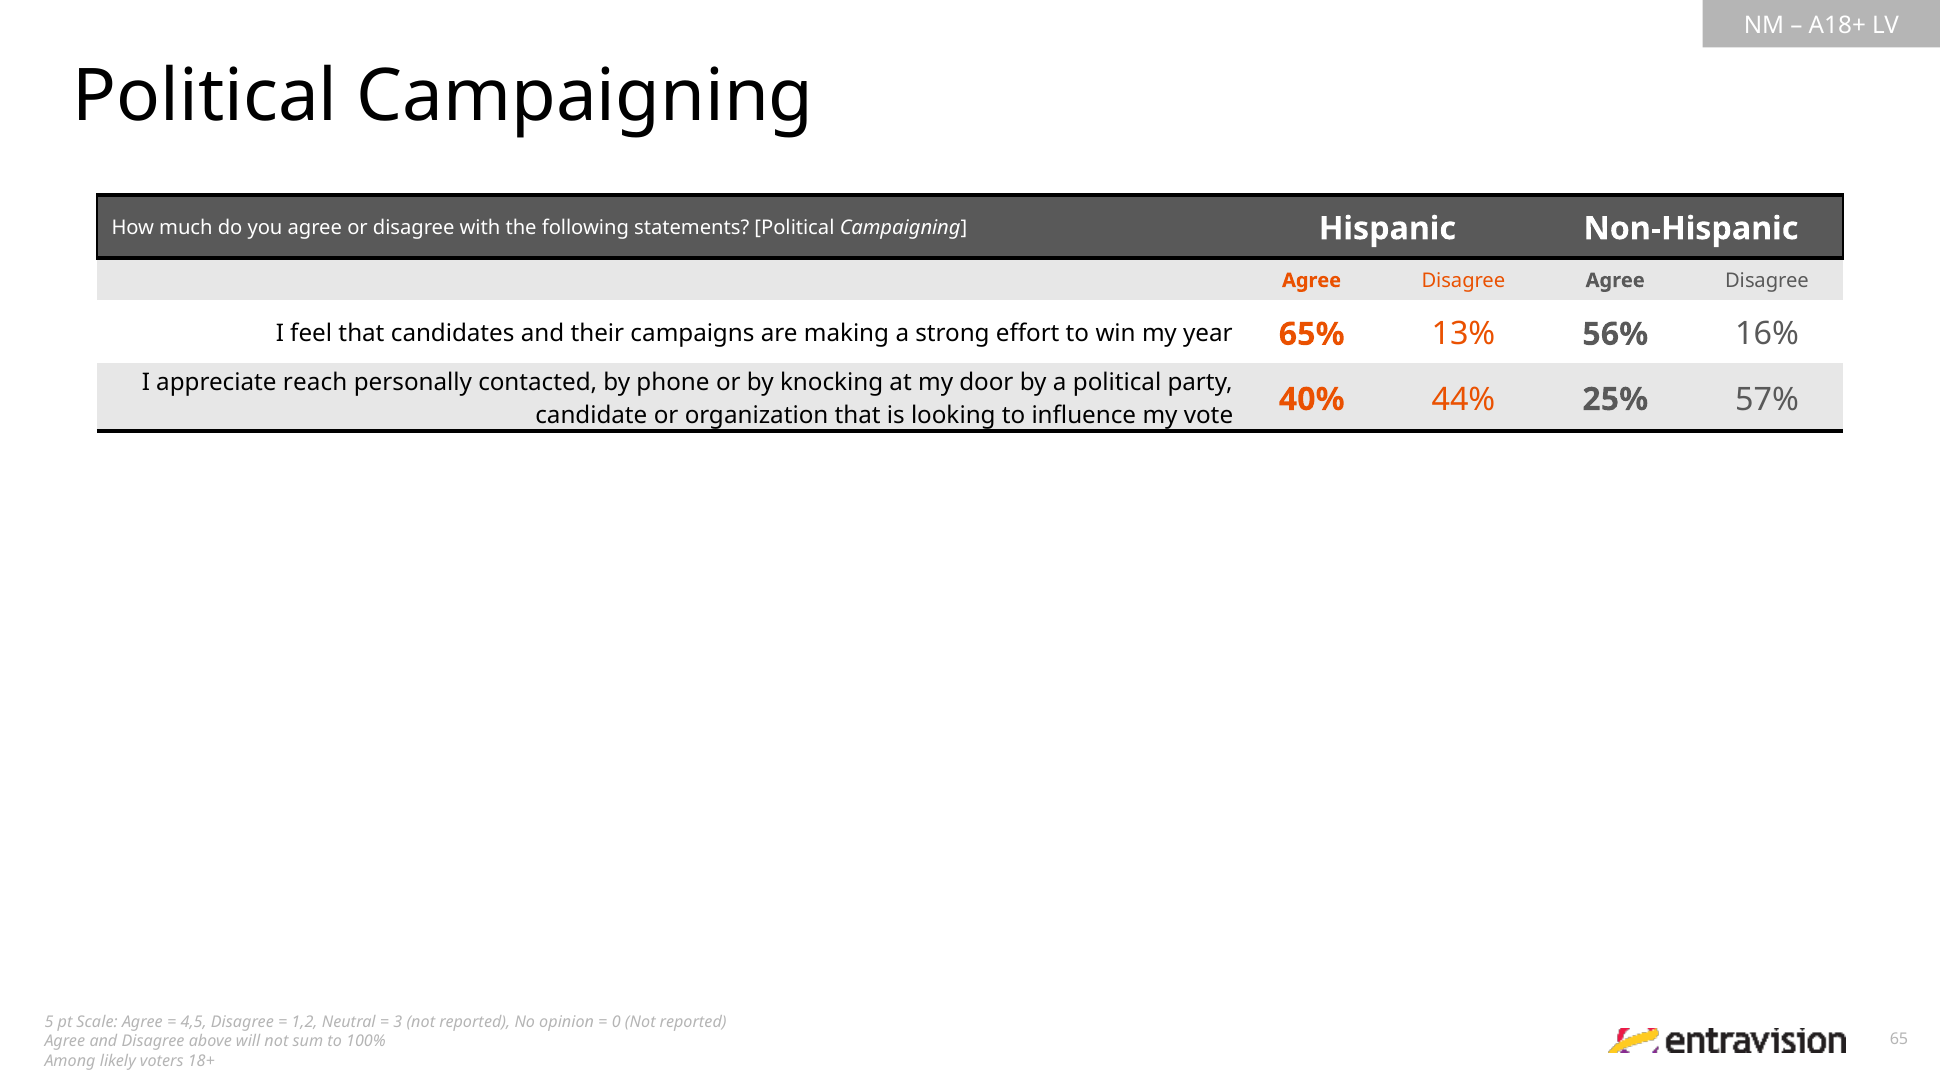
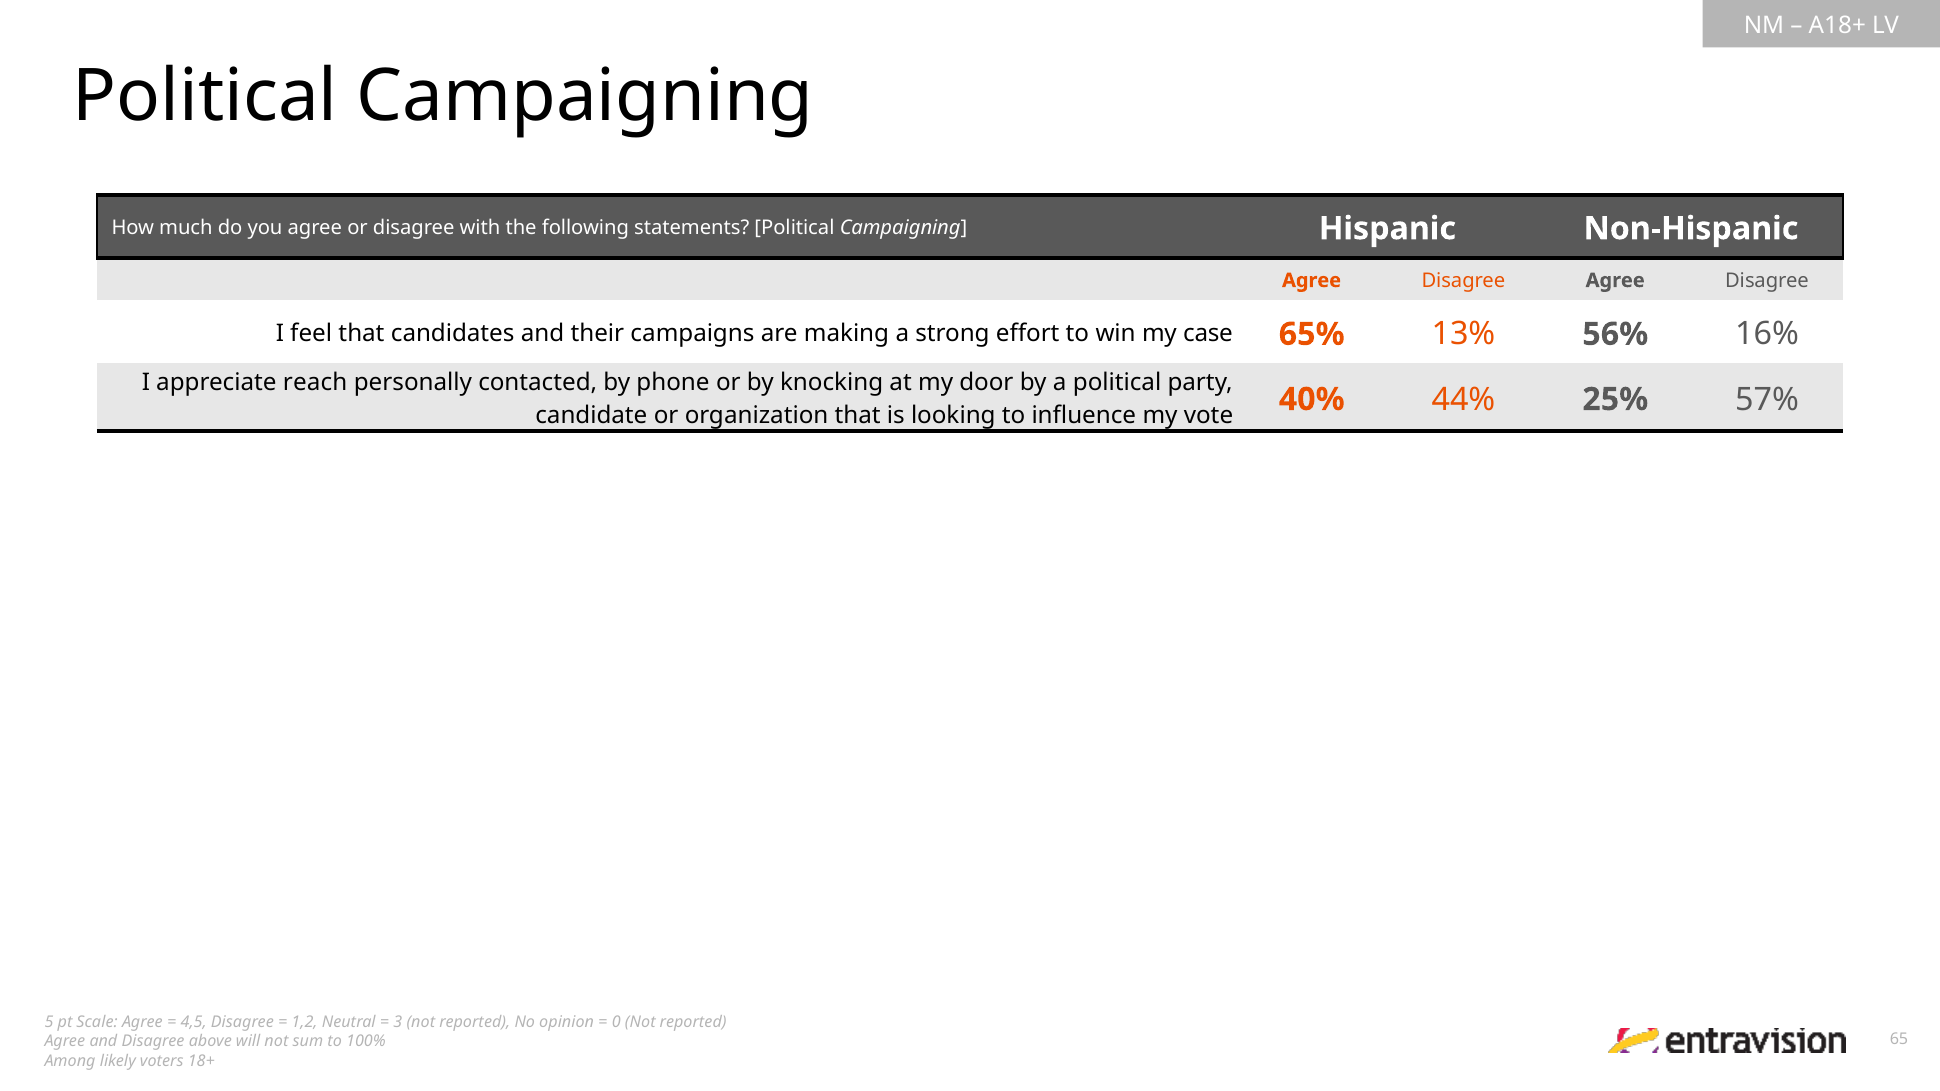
year: year -> case (1208, 334)
